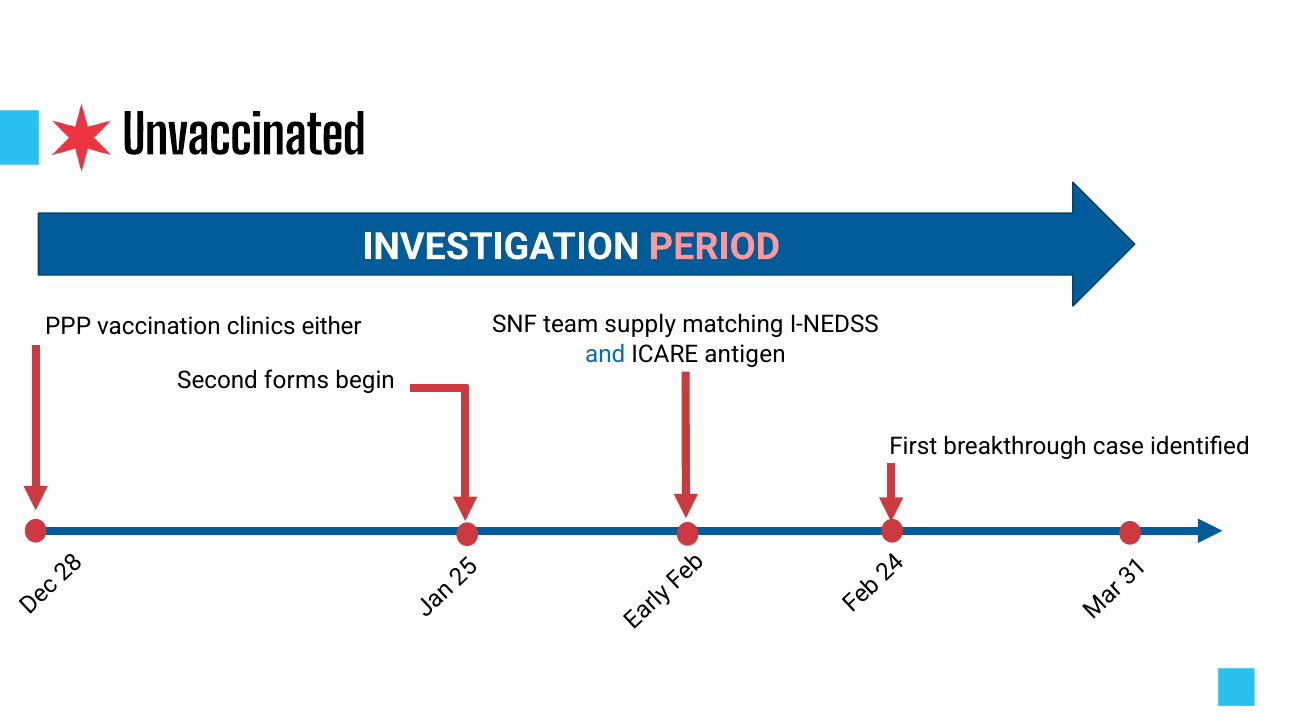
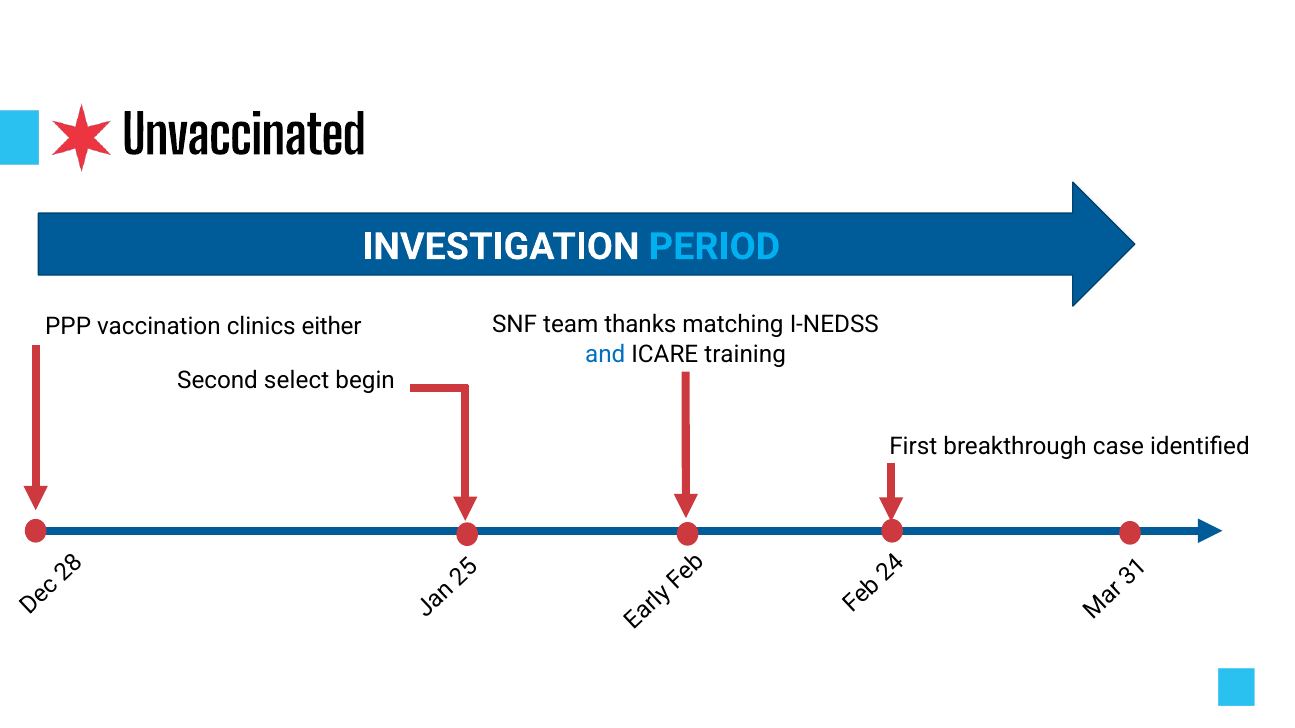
PERIOD colour: pink -> light blue (715, 247)
supply: supply -> thanks (640, 325)
antigen: antigen -> training (745, 354)
forms: forms -> select (297, 380)
